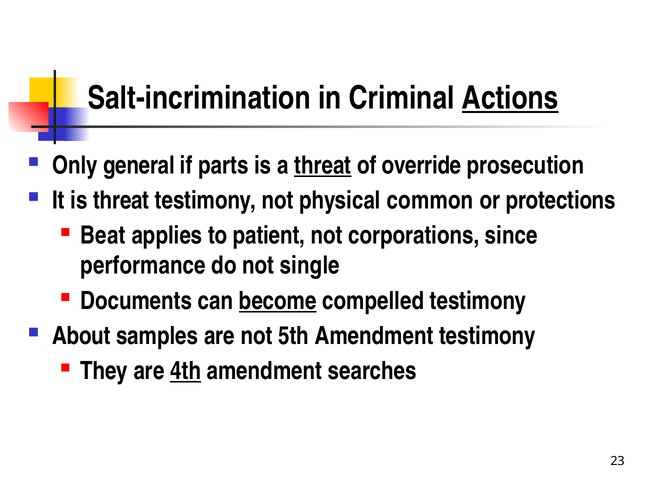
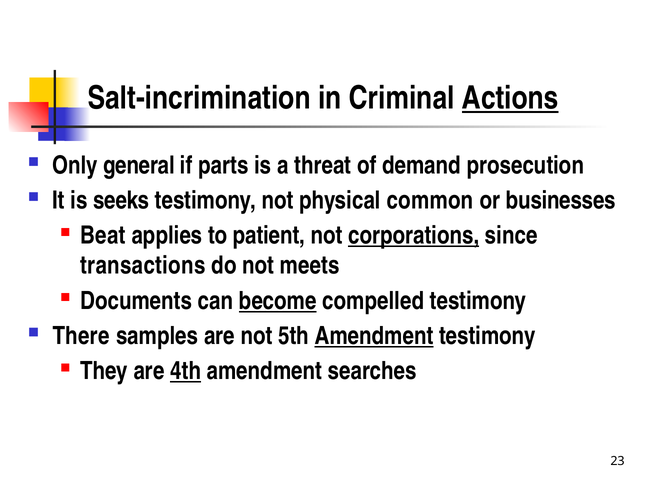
threat underline: present -> none (323, 165)
override: override -> demand (422, 165)
is threat: threat -> seeks (121, 200)
protections: protections -> businesses (561, 200)
corporations underline: none -> present (414, 235)
performance: performance -> transactions (143, 266)
single: single -> meets (310, 266)
About: About -> There (81, 336)
Amendment underline: none -> present (374, 336)
